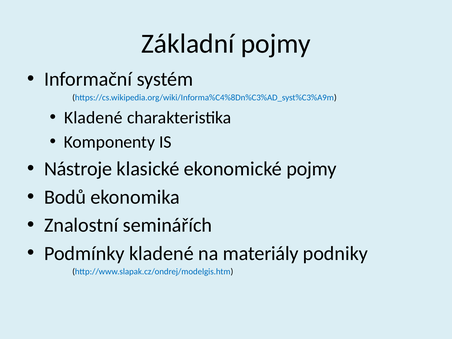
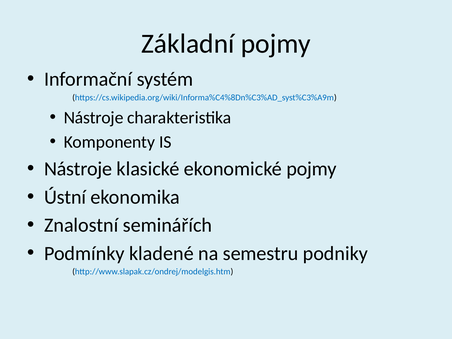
Kladené: Kladené -> Nástroje (94, 118)
Bodů: Bodů -> Ústní (65, 197)
materiály: materiály -> semestru (261, 253)
